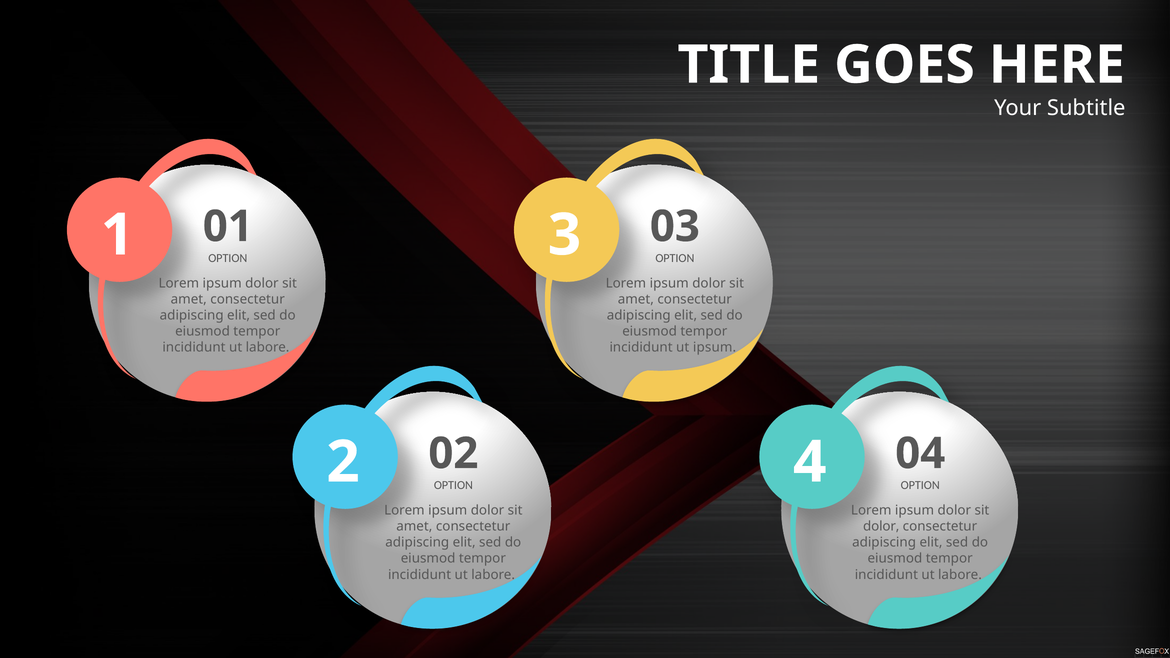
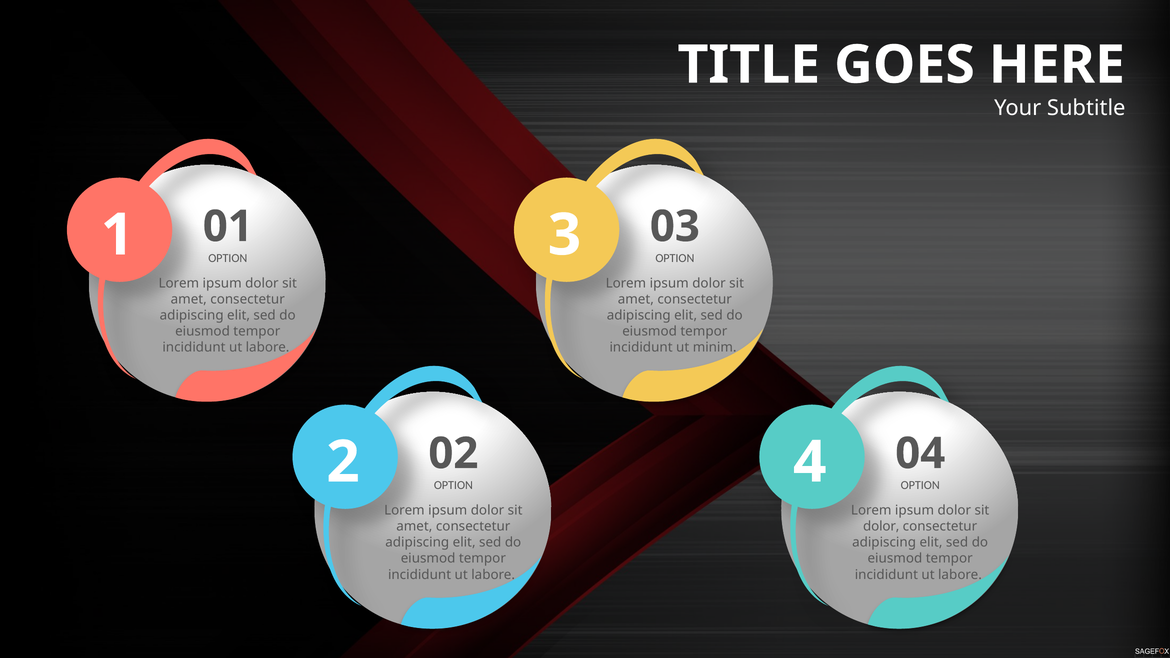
ut ipsum: ipsum -> minim (715, 348)
